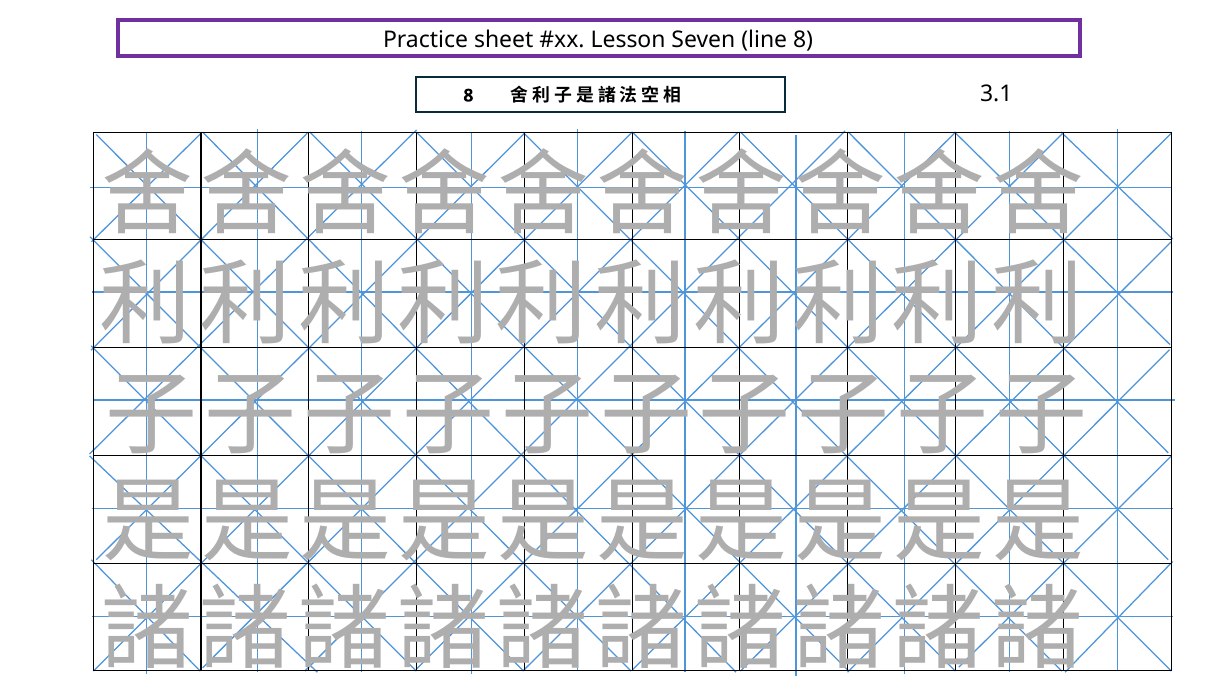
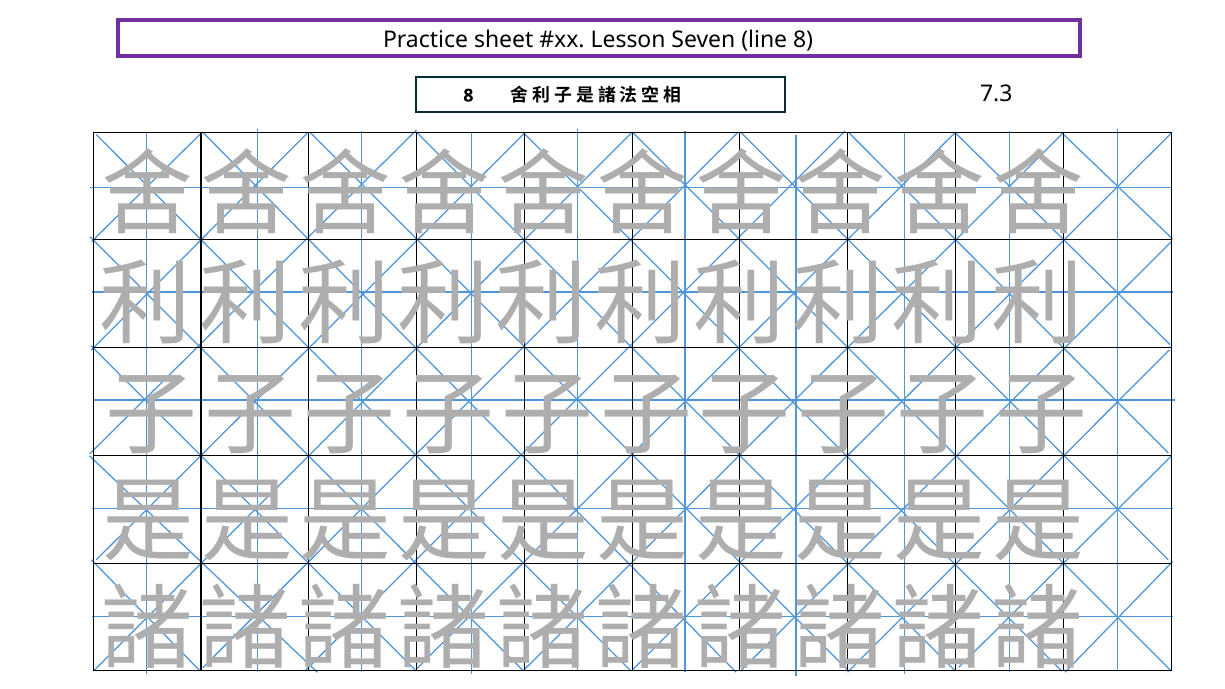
3.1: 3.1 -> 7.3 (996, 94)
